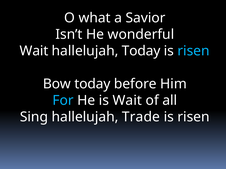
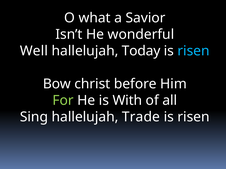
Wait: Wait -> Well (34, 51)
Bow today: today -> christ (92, 84)
For colour: light blue -> light green (63, 101)
is Wait: Wait -> With (127, 101)
